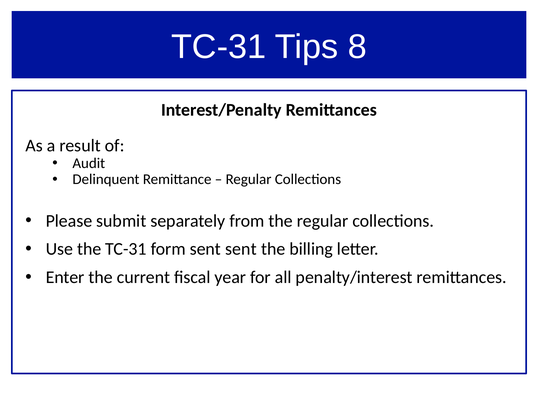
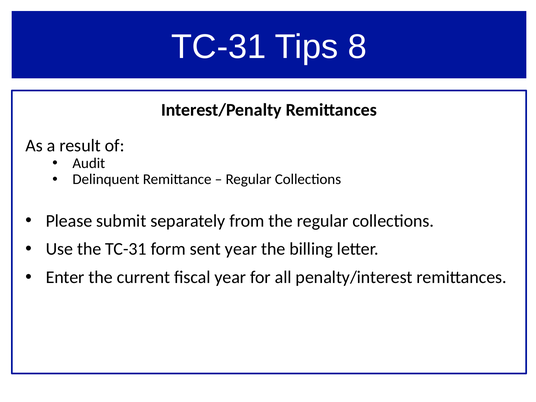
sent sent: sent -> year (241, 249)
